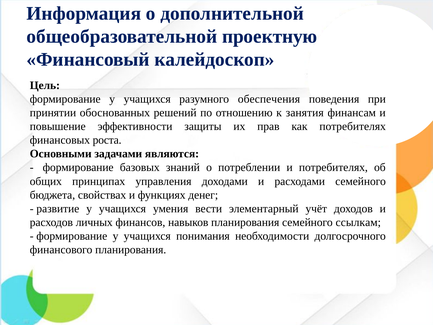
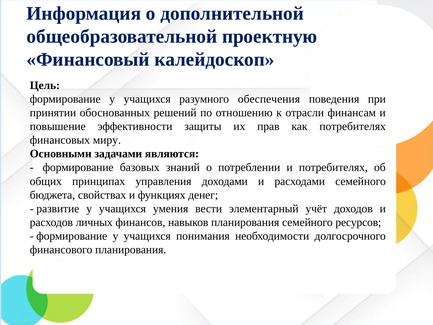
занятия: занятия -> отрасли (305, 113)
роста: роста -> миру (107, 140)
ссылкам: ссылкам -> ресурсов (358, 222)
